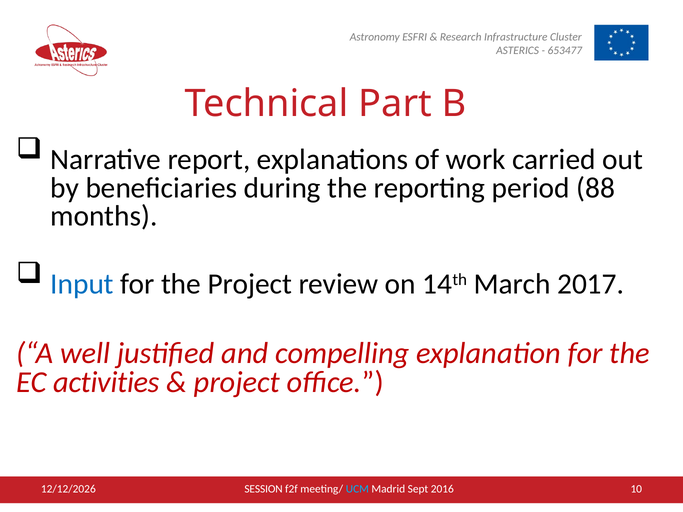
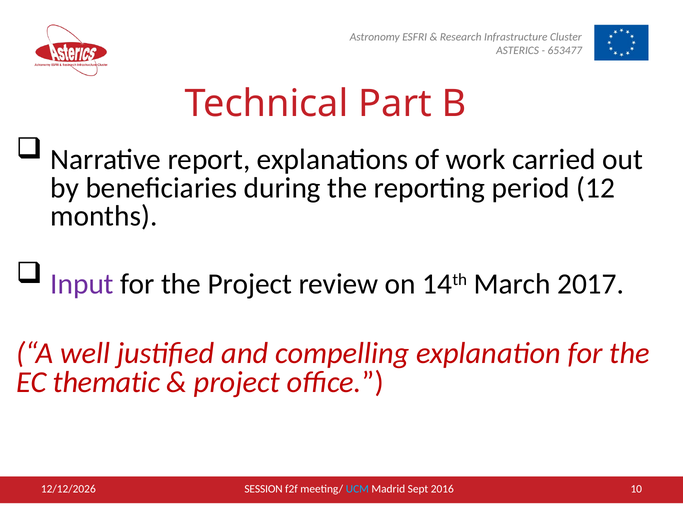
88: 88 -> 12 (596, 188)
Input colour: blue -> purple (82, 284)
activities: activities -> thematic (107, 383)
